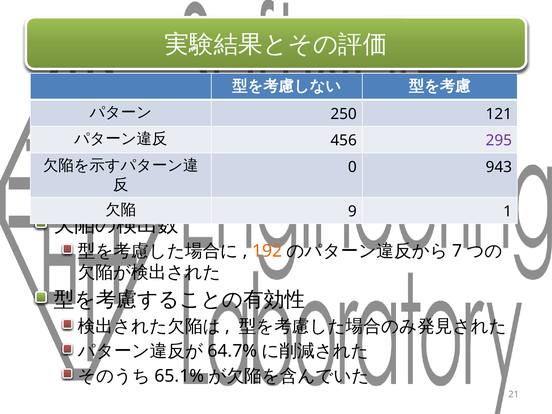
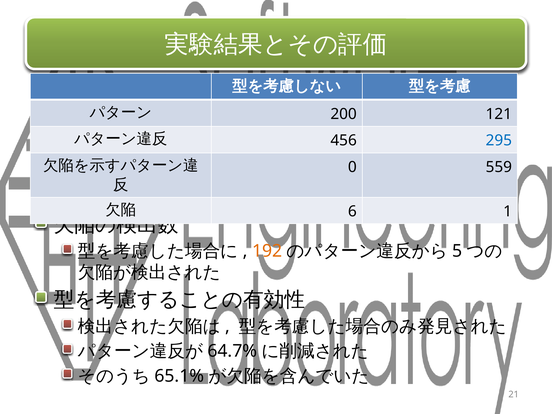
250: 250 -> 200 (344, 114)
295 colour: purple -> blue (499, 140)
943: 943 -> 559 (499, 167)
9: 9 -> 6 (352, 211)
7: 7 -> 5 (457, 251)
